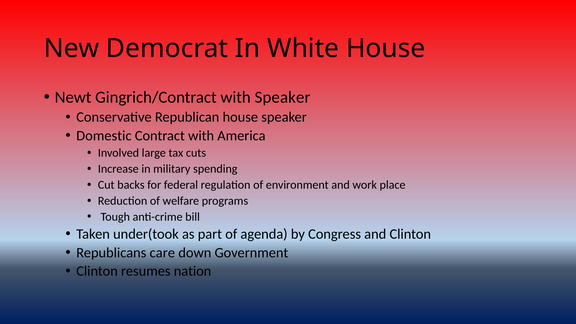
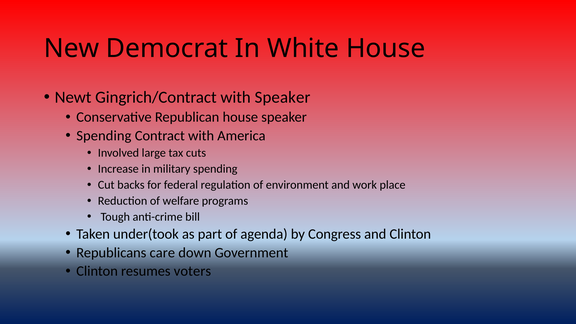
Domestic: Domestic -> Spending (104, 136)
nation: nation -> voters (192, 271)
